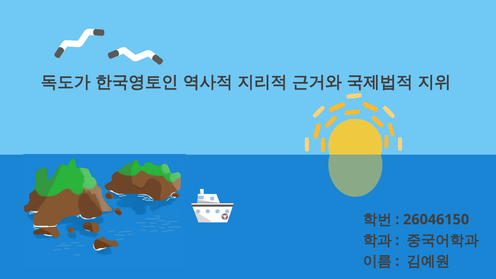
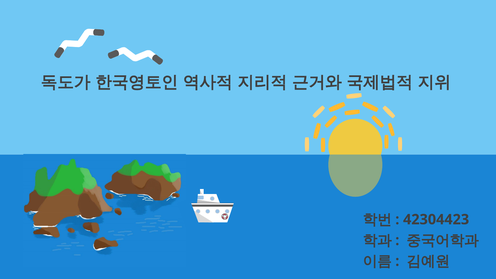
26046150: 26046150 -> 42304423 (436, 220)
